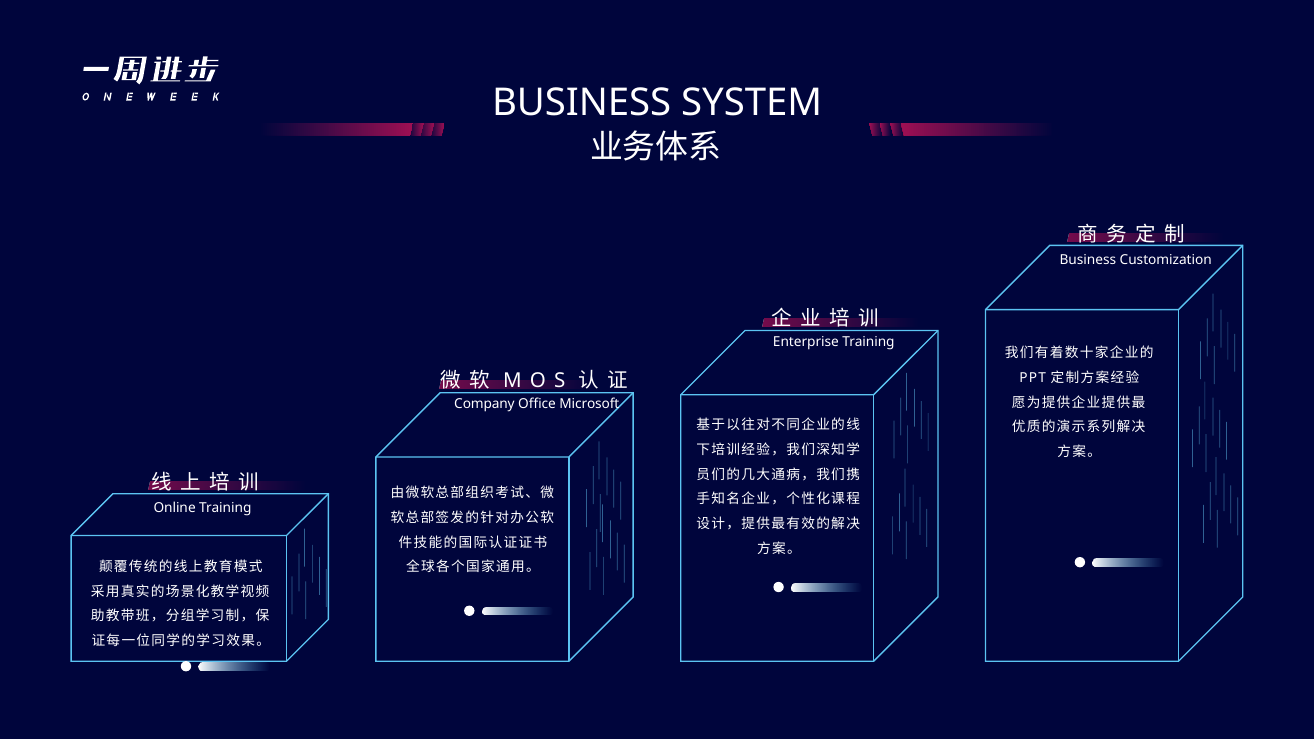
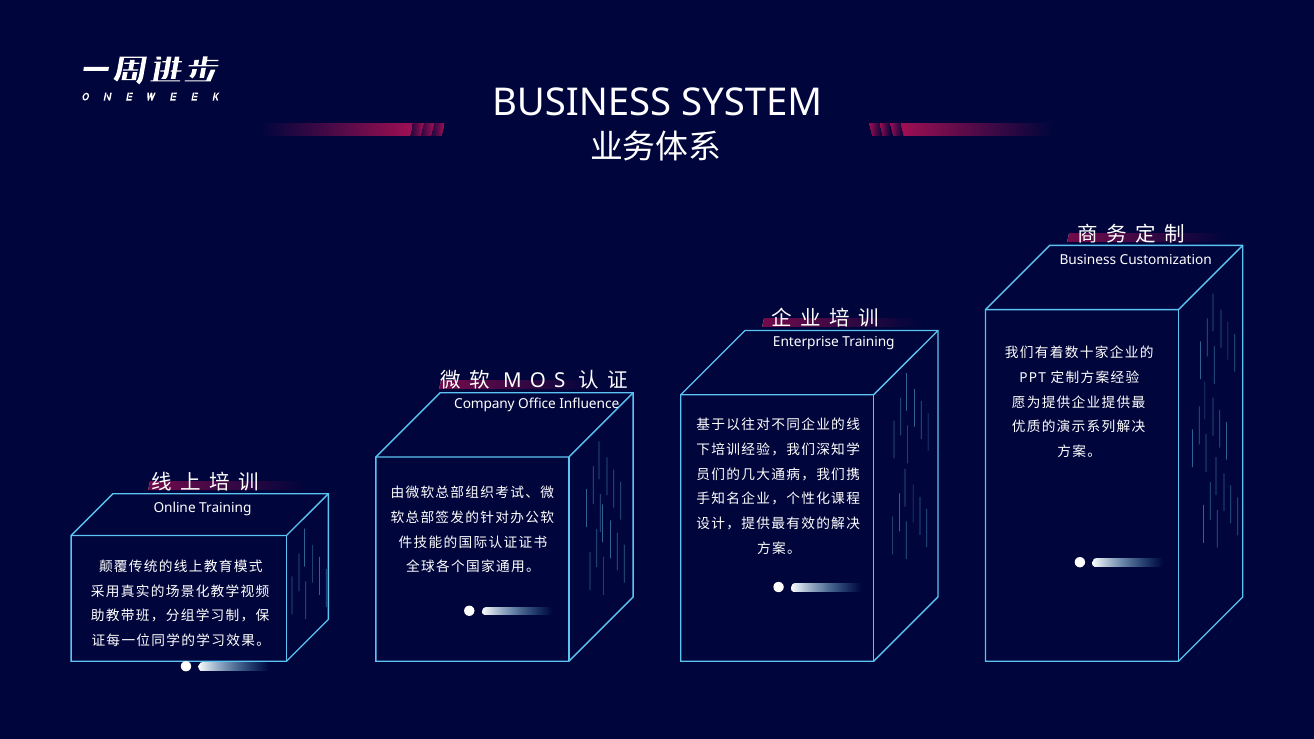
Microsoft: Microsoft -> Influence (589, 404)
